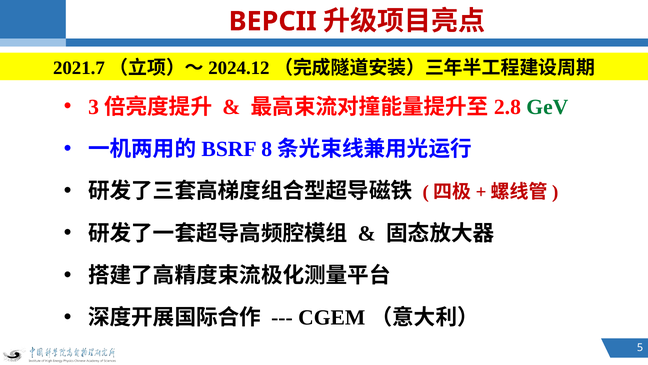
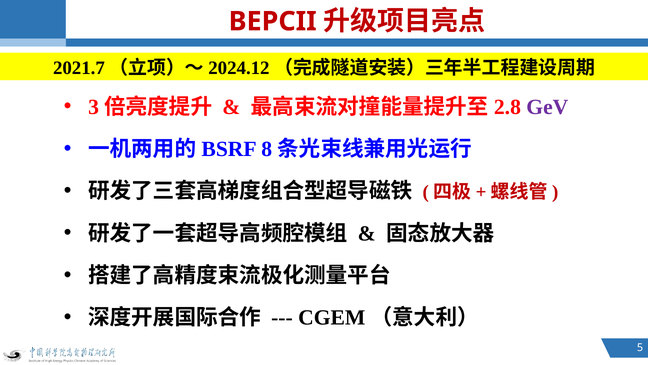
GeV colour: green -> purple (547, 107)
